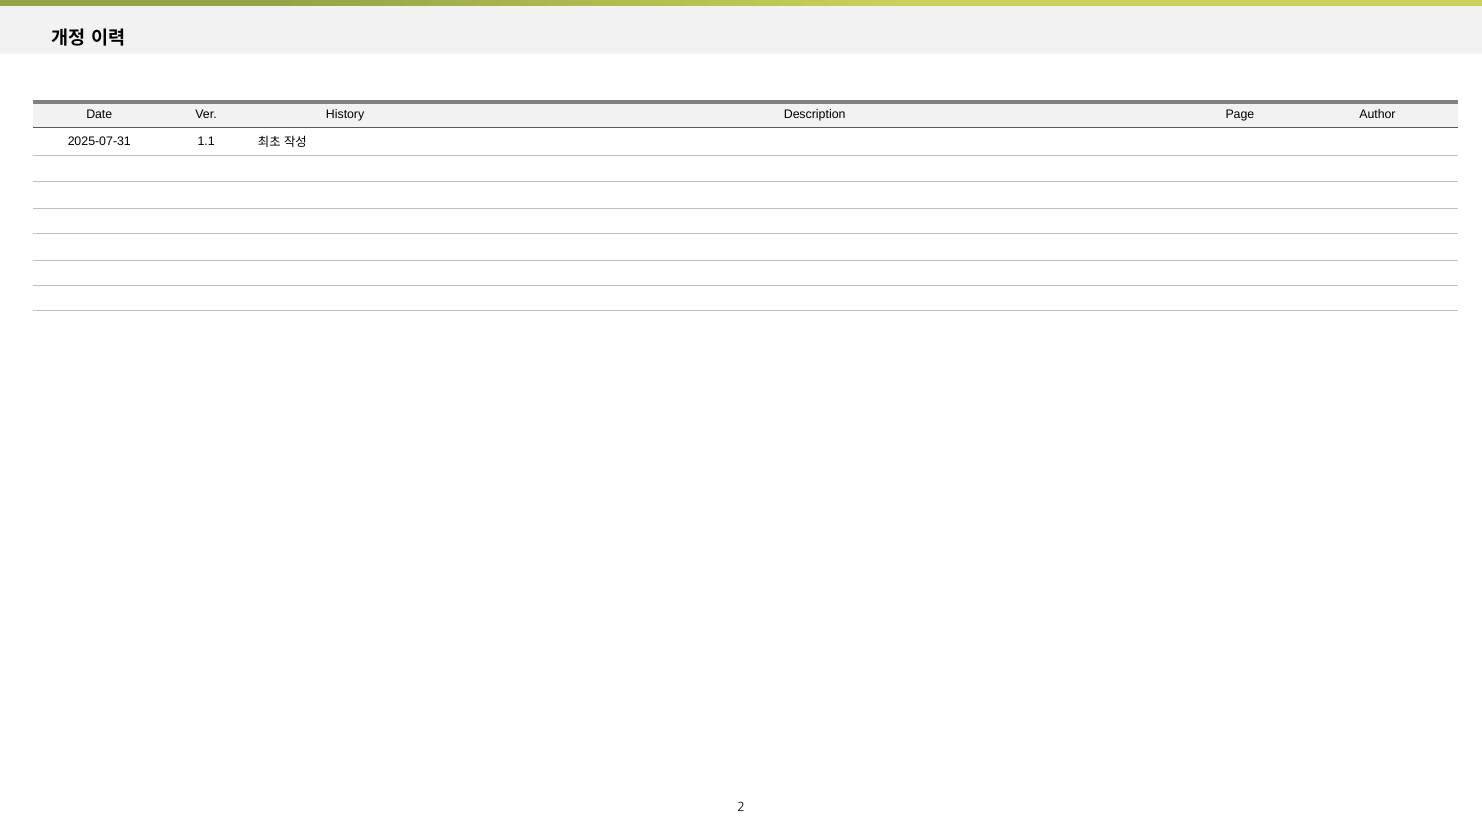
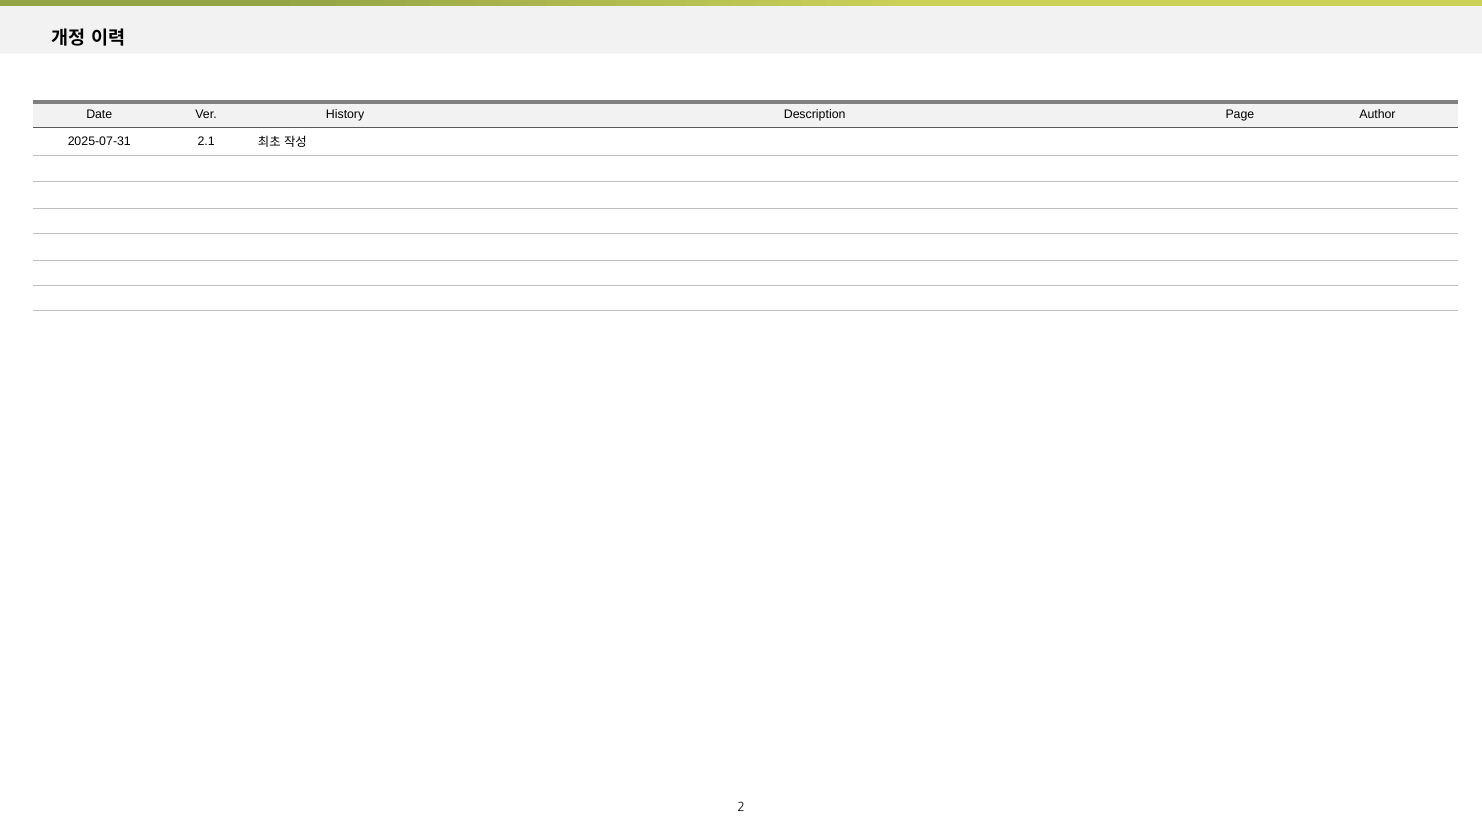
1.1: 1.1 -> 2.1 (206, 141)
